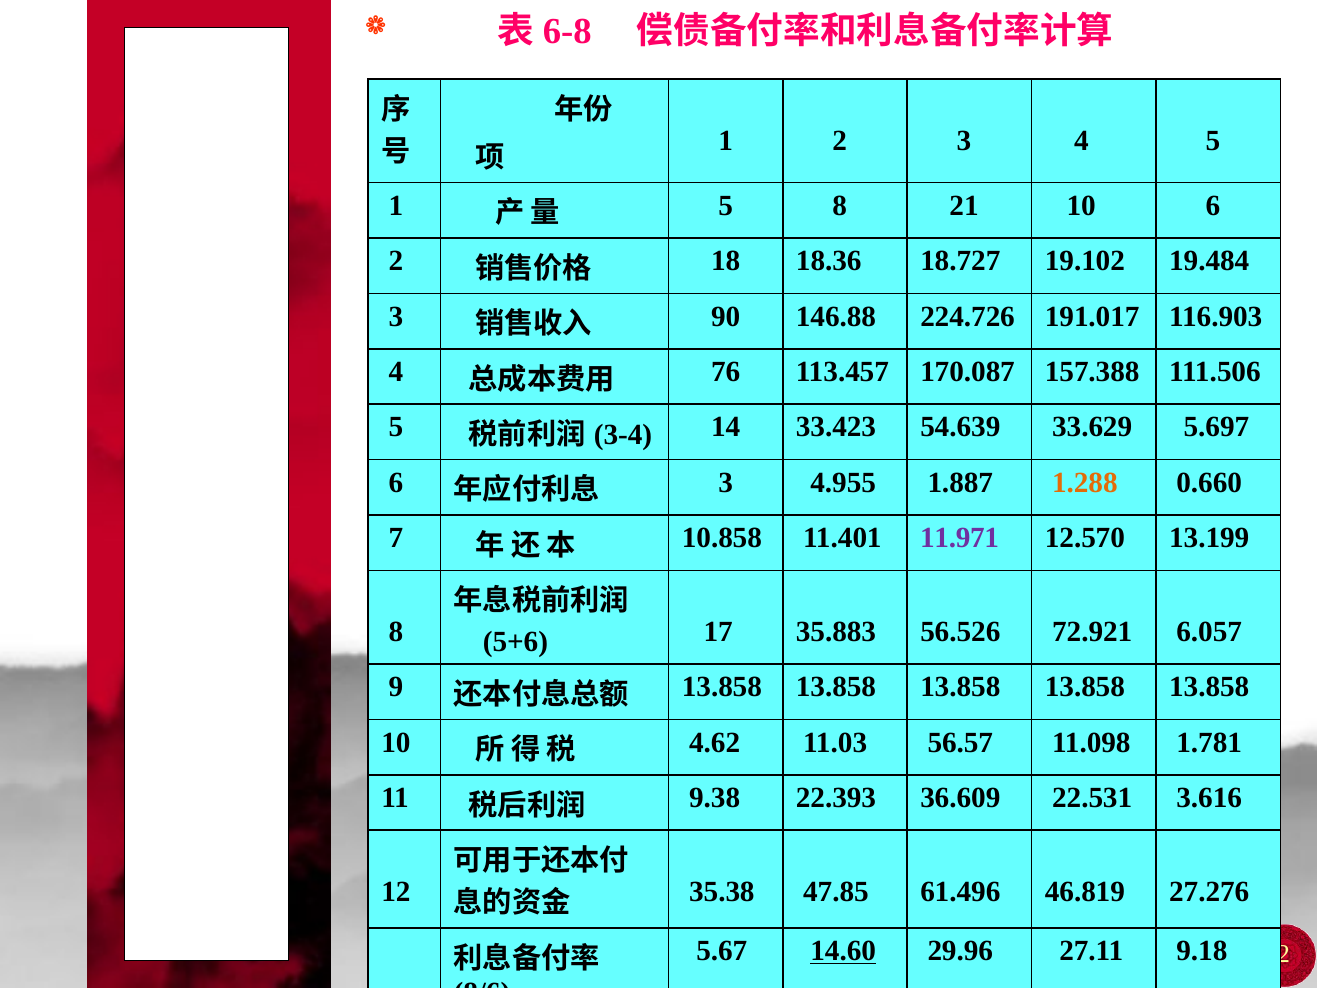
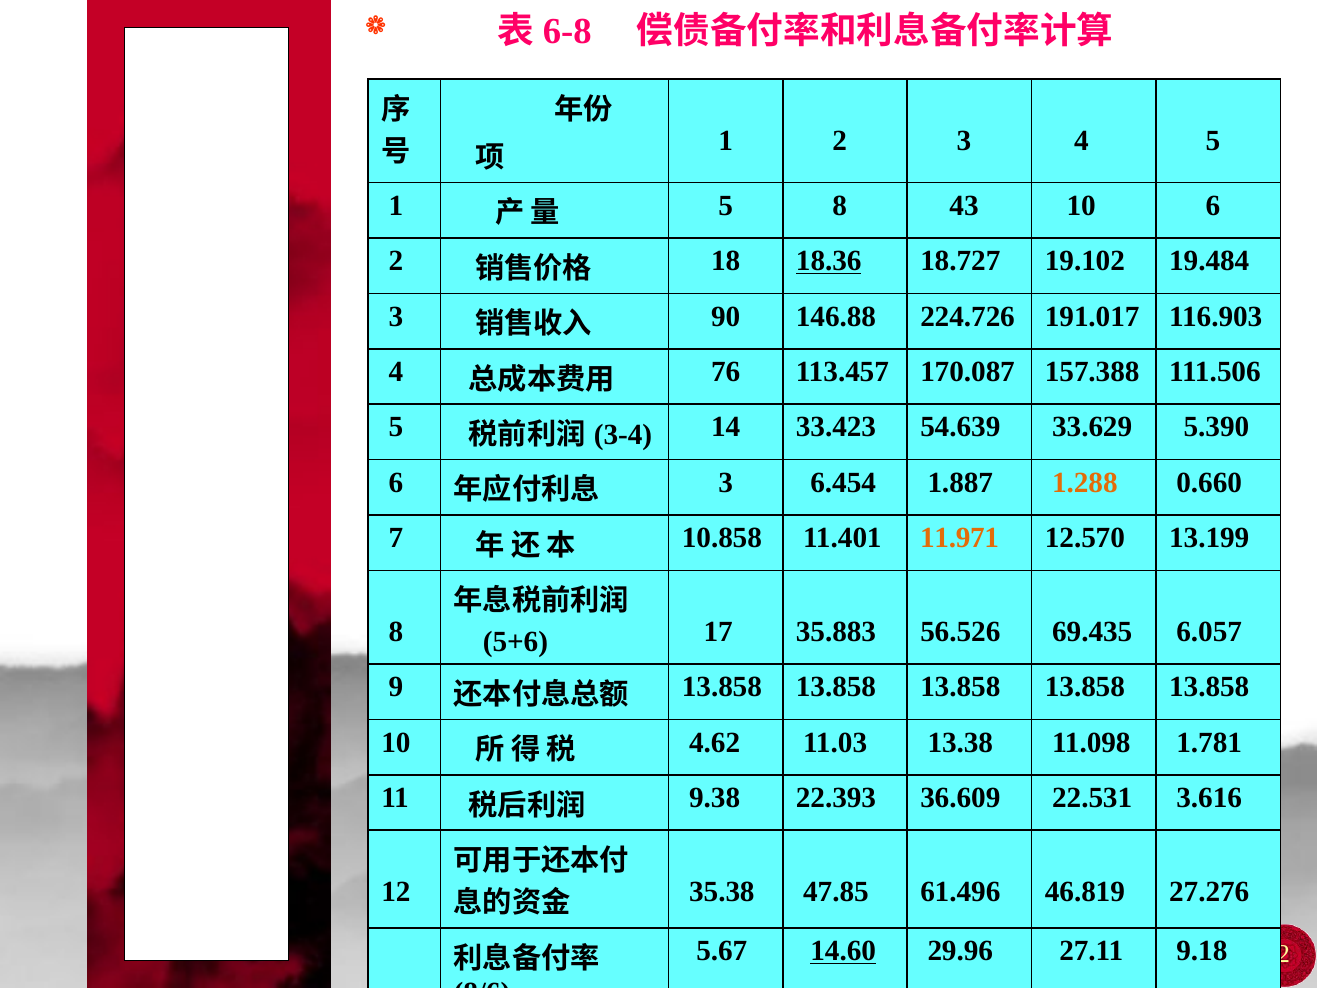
21: 21 -> 43 (964, 206)
18.36 underline: none -> present (829, 261)
5.697: 5.697 -> 5.390 (1216, 427)
4.955: 4.955 -> 6.454 (843, 482)
11.971 colour: purple -> orange (960, 538)
72.921: 72.921 -> 69.435 (1092, 632)
56.57: 56.57 -> 13.38 (960, 742)
